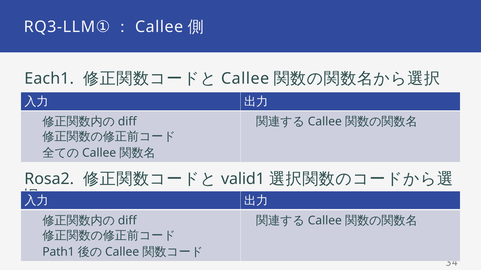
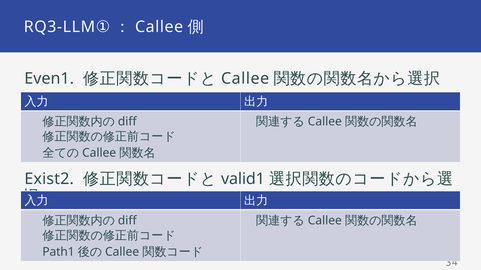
Each1: Each1 -> Even1 (49, 79)
Rosa2: Rosa2 -> Exist2 (49, 179)
